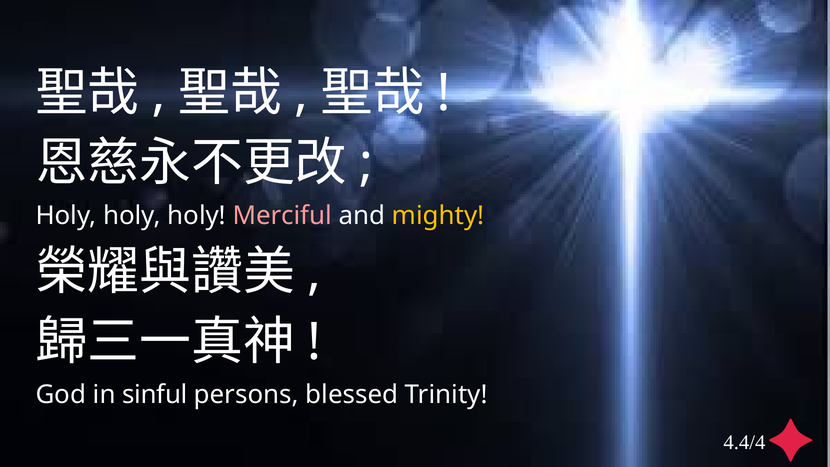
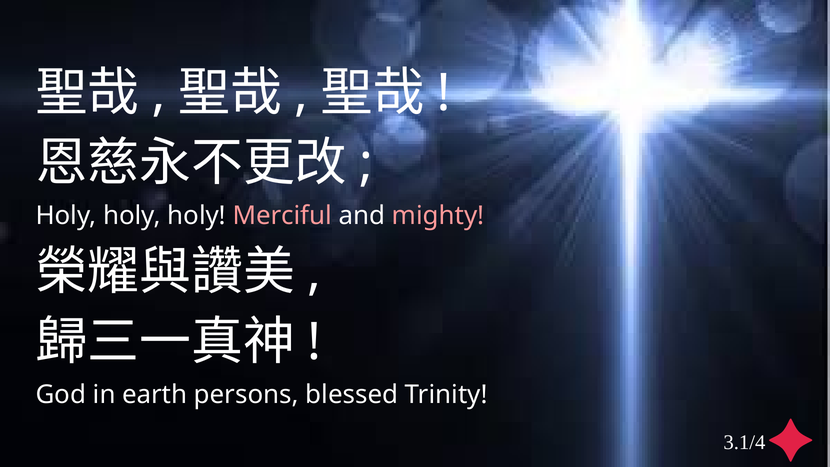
mighty colour: yellow -> pink (438, 216)
sinful: sinful -> earth (155, 395)
4.4/4: 4.4/4 -> 3.1/4 (744, 442)
